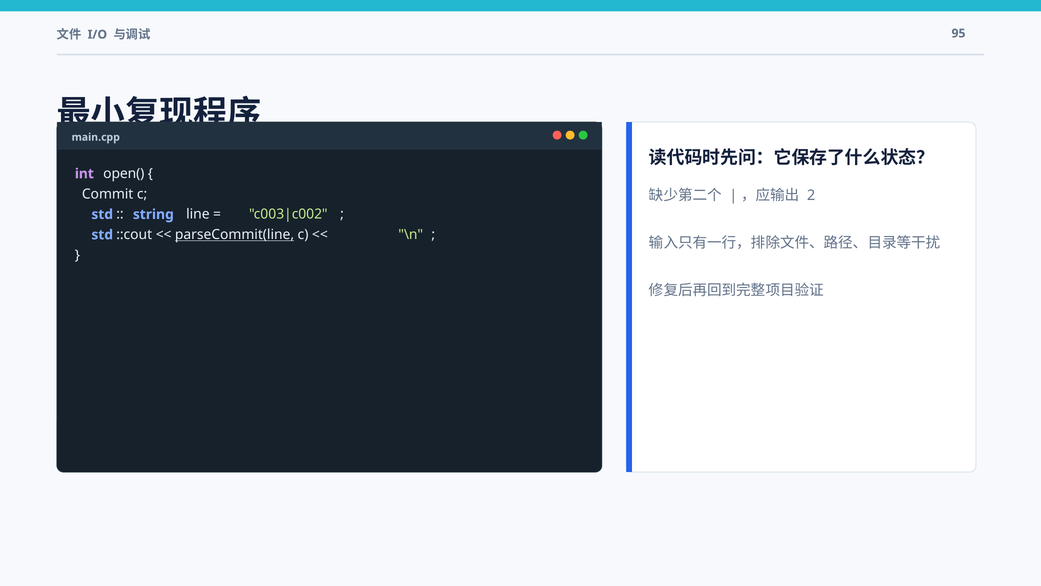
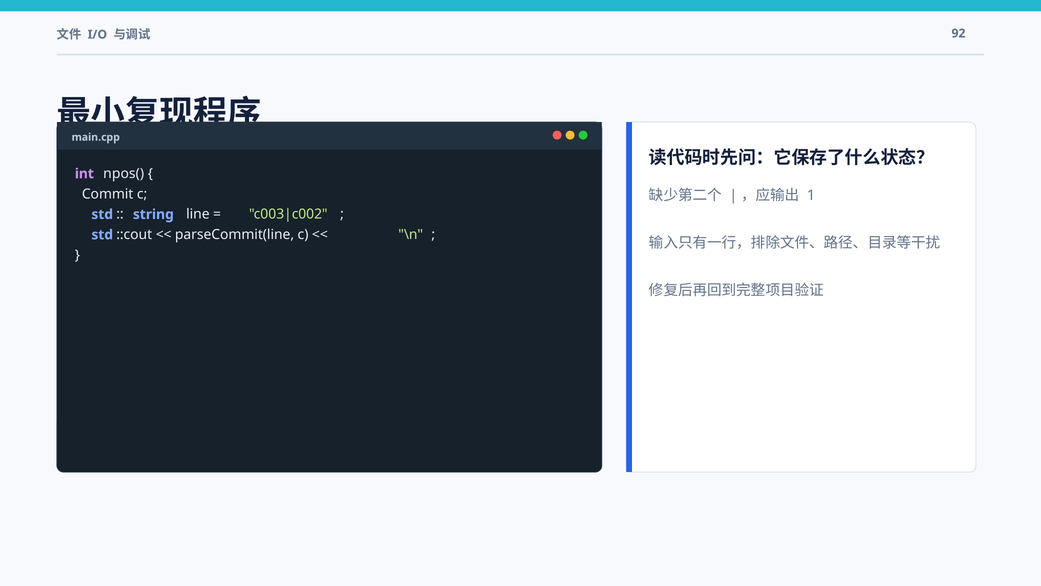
95: 95 -> 92 (958, 33)
open(: open( -> npos( (124, 174)
2: 2 -> 1 (811, 195)
parseCommit(line underline: present -> none (235, 235)
